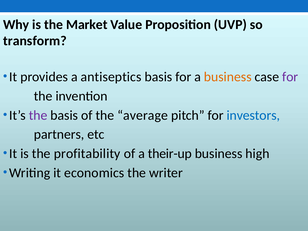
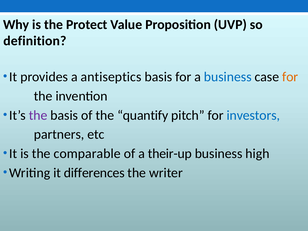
Market: Market -> Protect (87, 25)
transform: transform -> definition (35, 41)
business colour: orange -> blue (228, 77)
for colour: purple -> orange (290, 77)
average: average -> quantify (143, 115)
profitability: profitability -> comparable (87, 154)
economics: economics -> differences (94, 173)
